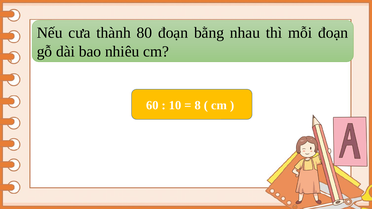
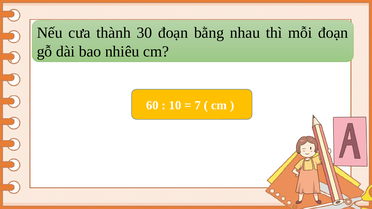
80: 80 -> 30 (144, 33)
8: 8 -> 7 (198, 105)
